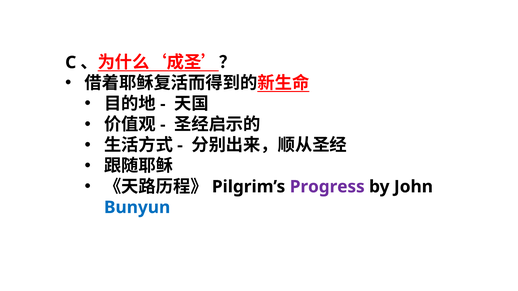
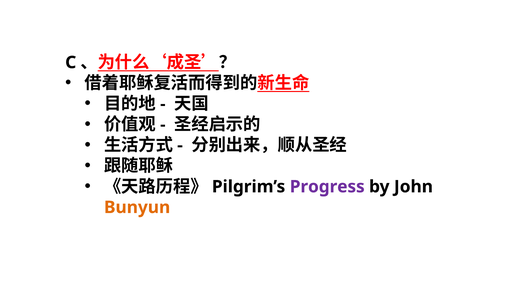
Bunyun colour: blue -> orange (137, 208)
